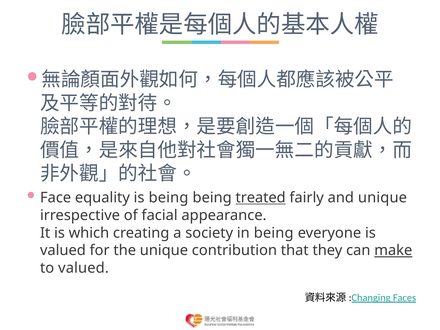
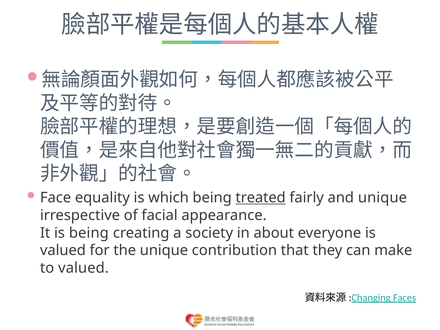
is being: being -> which (169, 198)
is which: which -> being (89, 233)
in being: being -> about (274, 233)
make underline: present -> none (393, 250)
